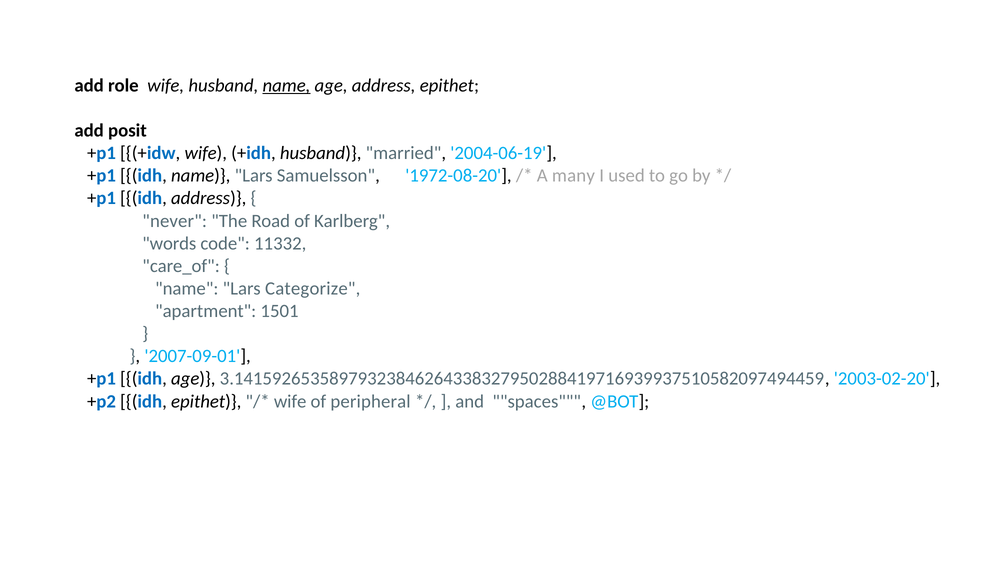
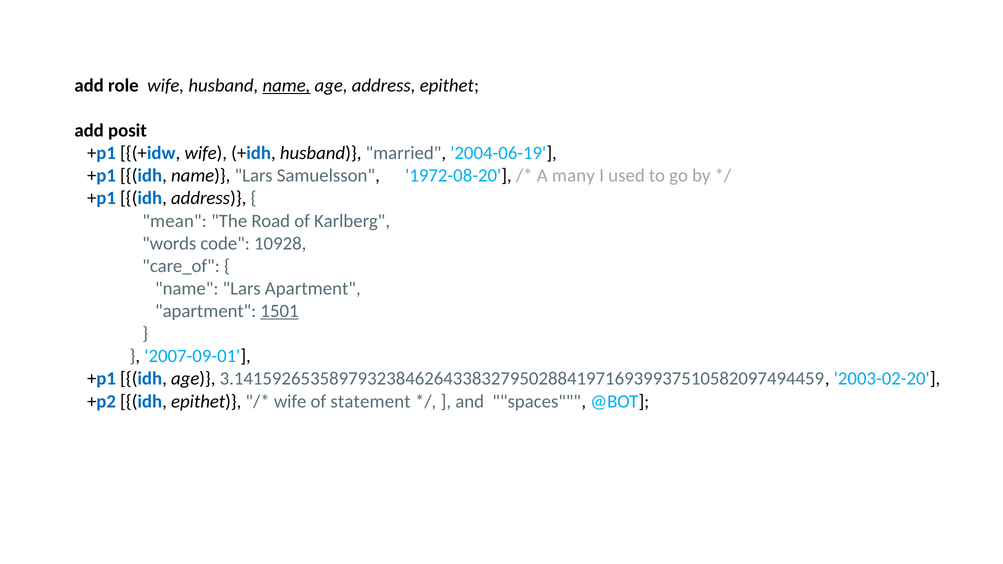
never: never -> mean (175, 221)
11332: 11332 -> 10928 (280, 243)
Lars Categorize: Categorize -> Apartment (313, 289)
1501 underline: none -> present (280, 311)
peripheral: peripheral -> statement (371, 401)
